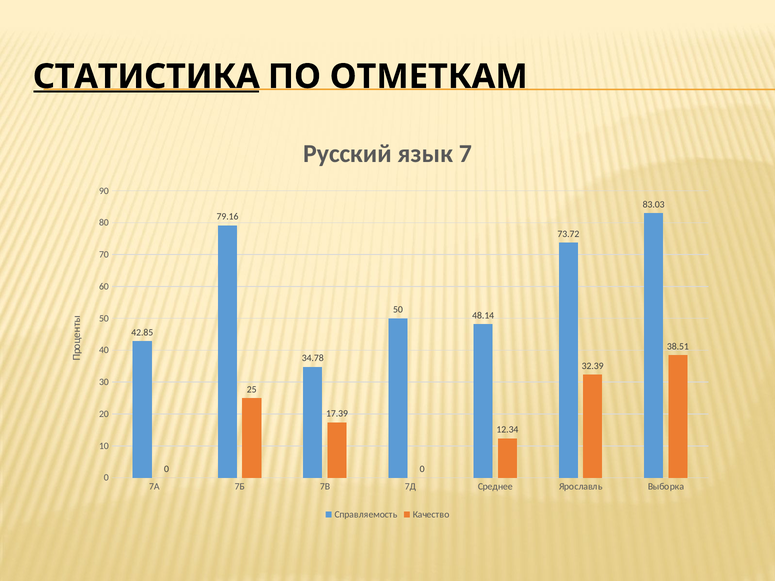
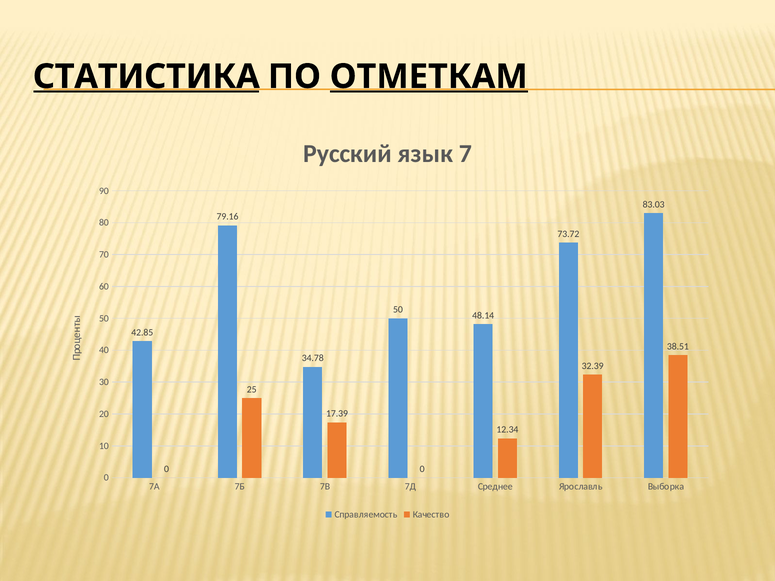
ОТМЕТКАМ underline: none -> present (429, 77)
